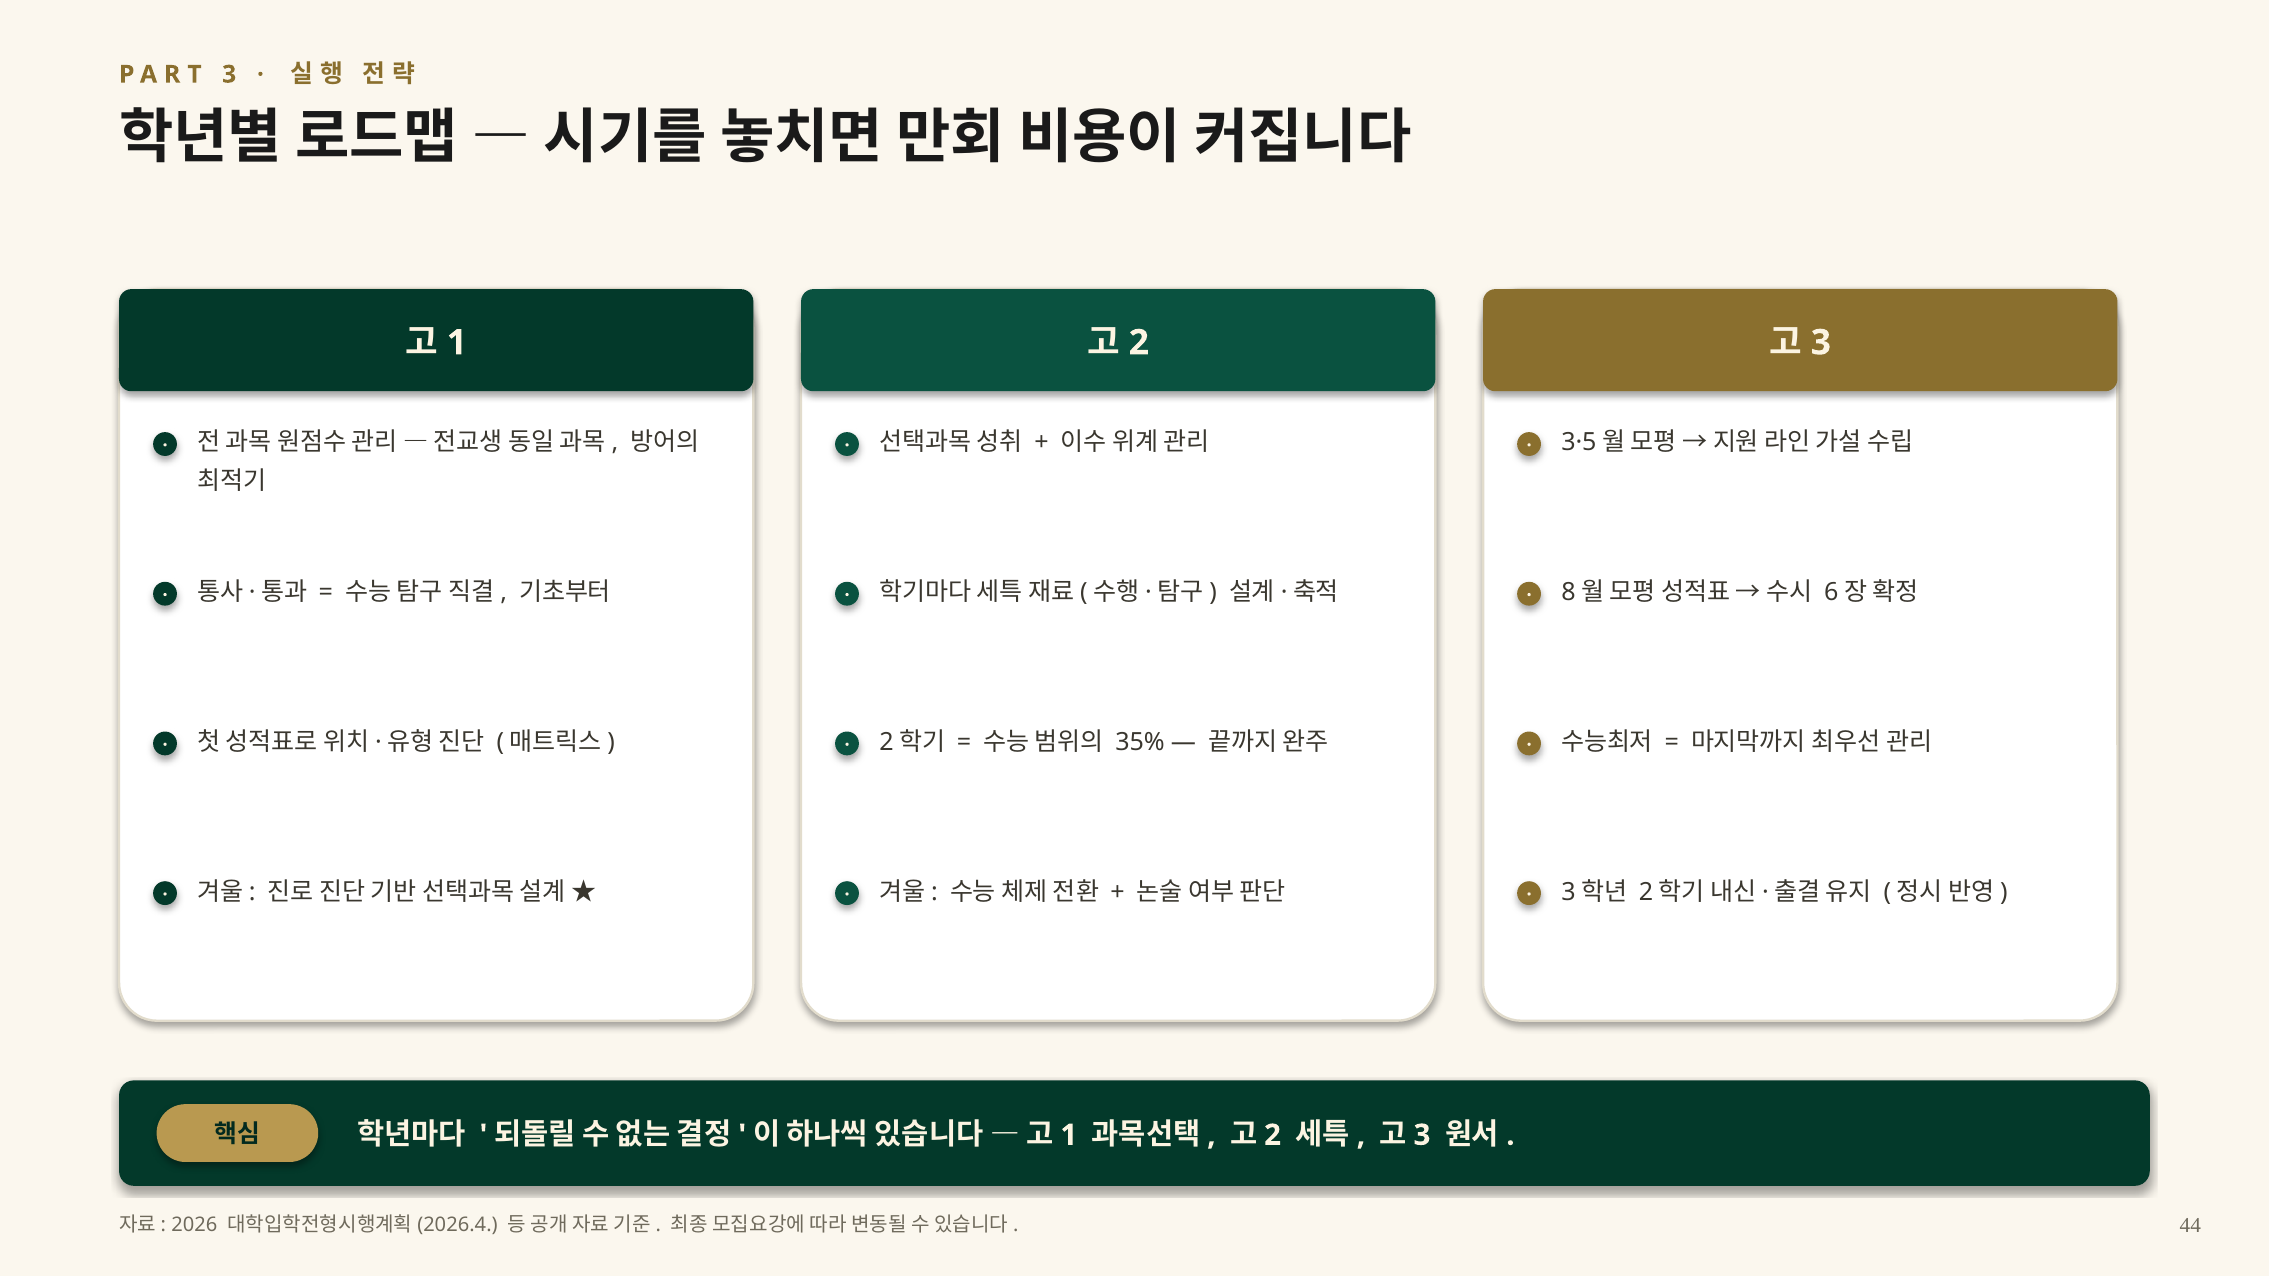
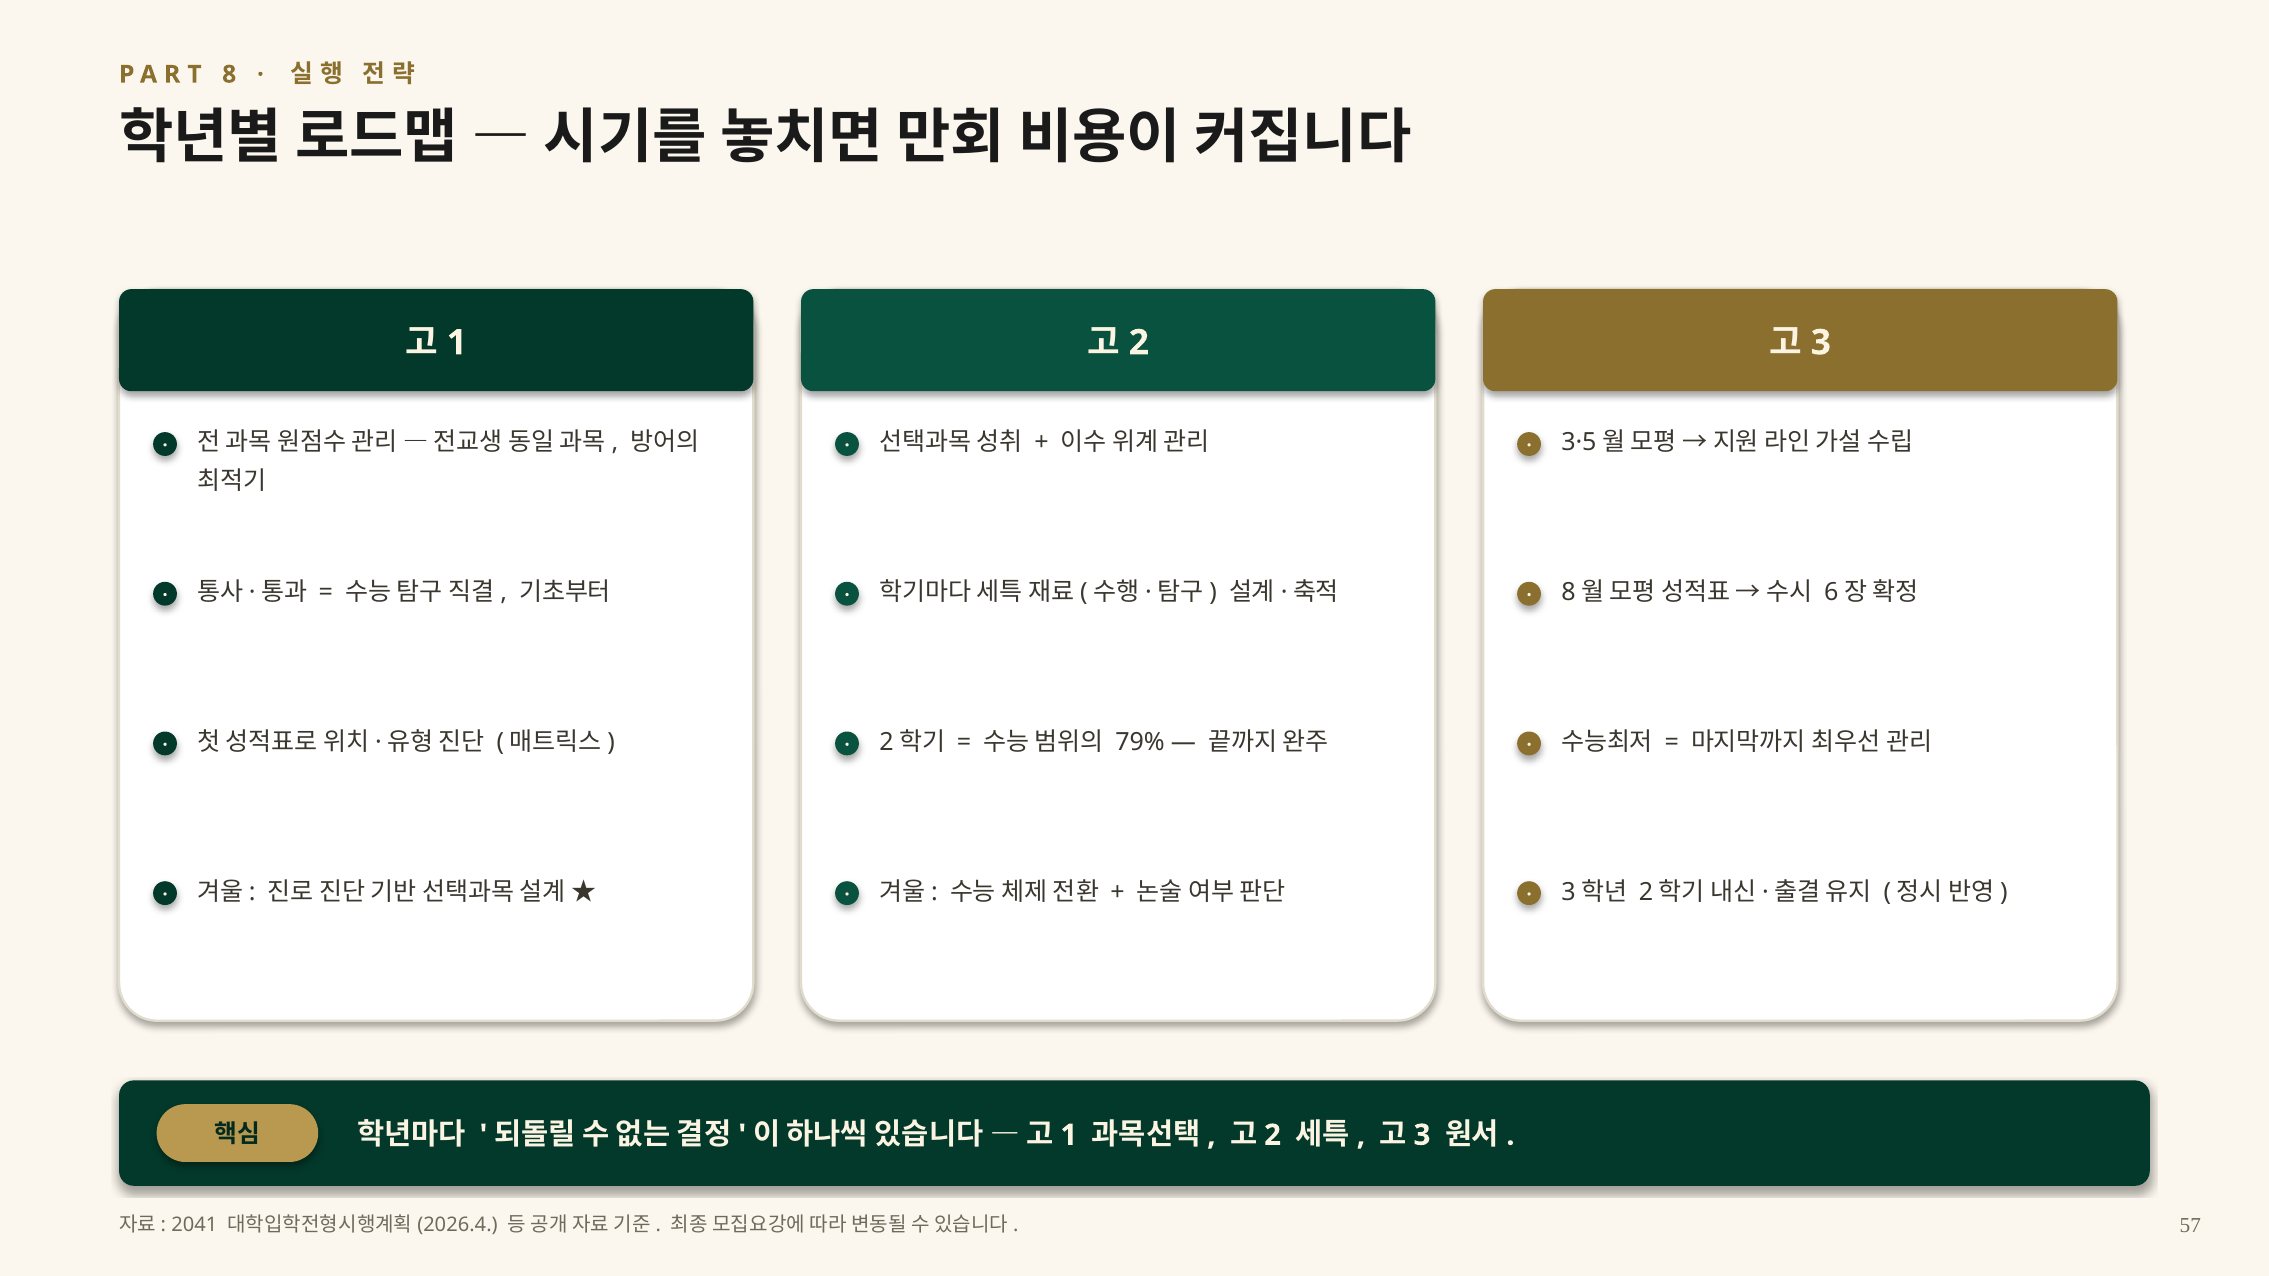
3: 3 -> 8 (229, 74)
35%: 35% -> 79% (1140, 742)
2026: 2026 -> 2041 (194, 1225)
44: 44 -> 57 (2190, 1226)
